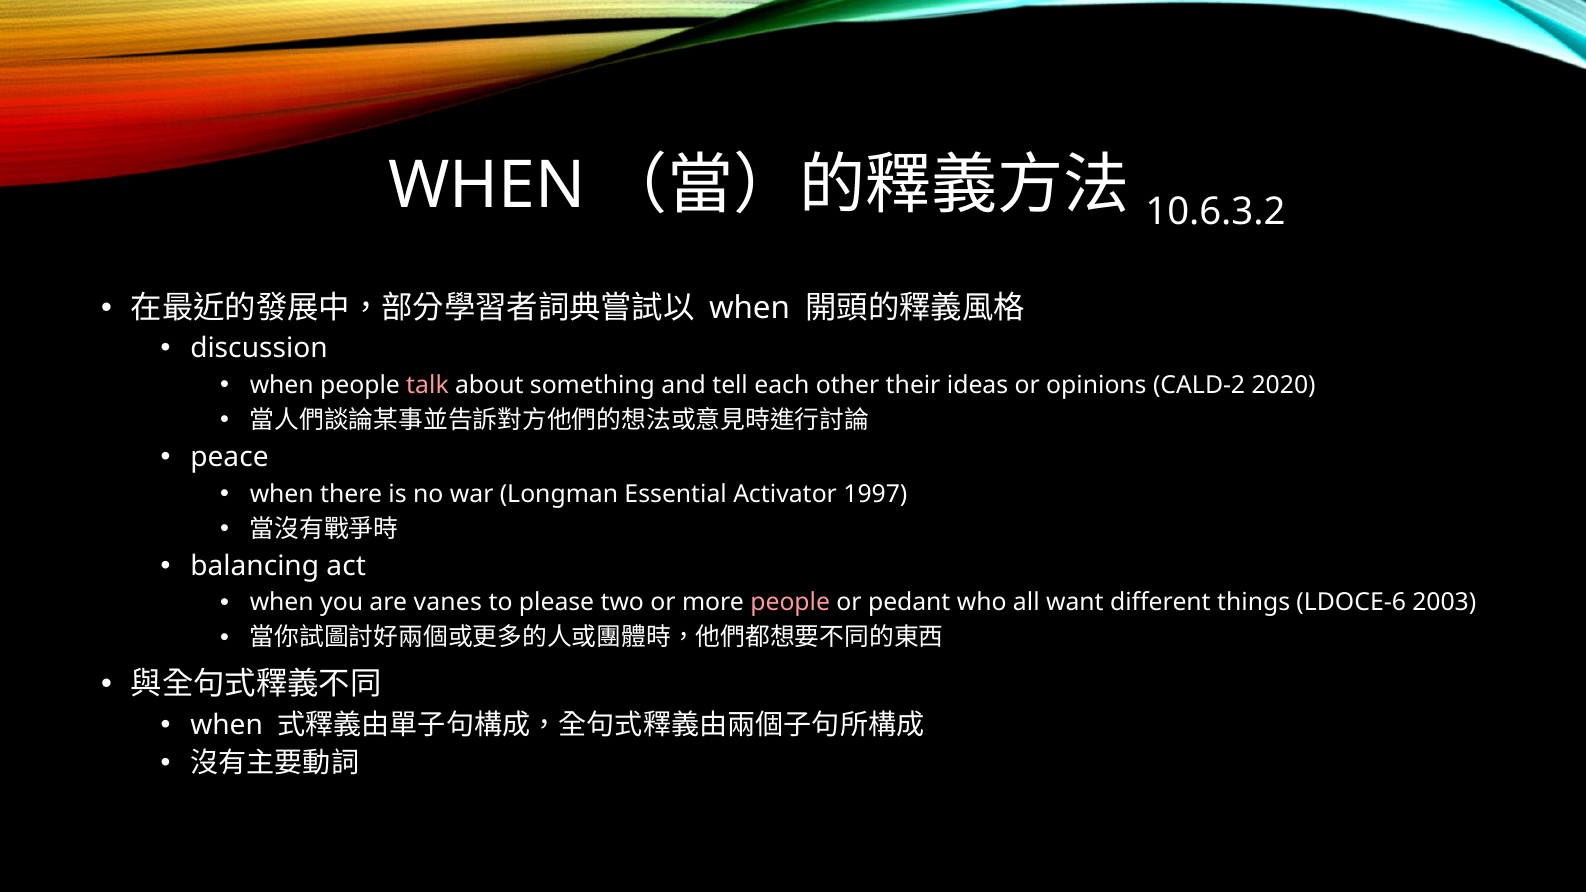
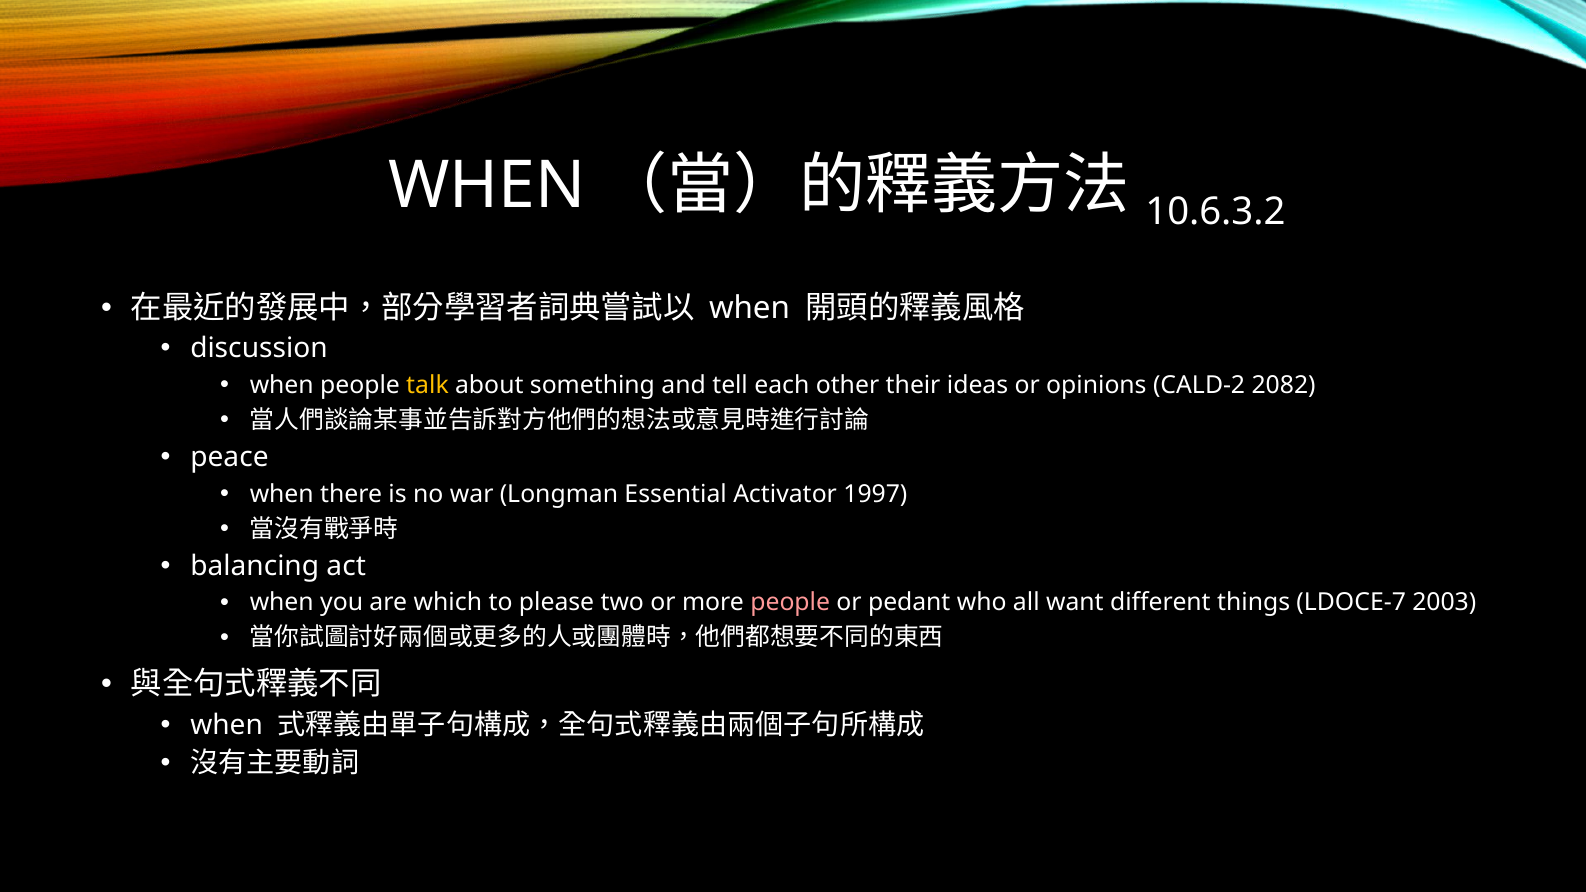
talk colour: pink -> yellow (427, 385)
2020: 2020 -> 2082 (1284, 385)
vanes: vanes -> which (448, 603)
LDOCE-6: LDOCE-6 -> LDOCE-7 (1351, 603)
